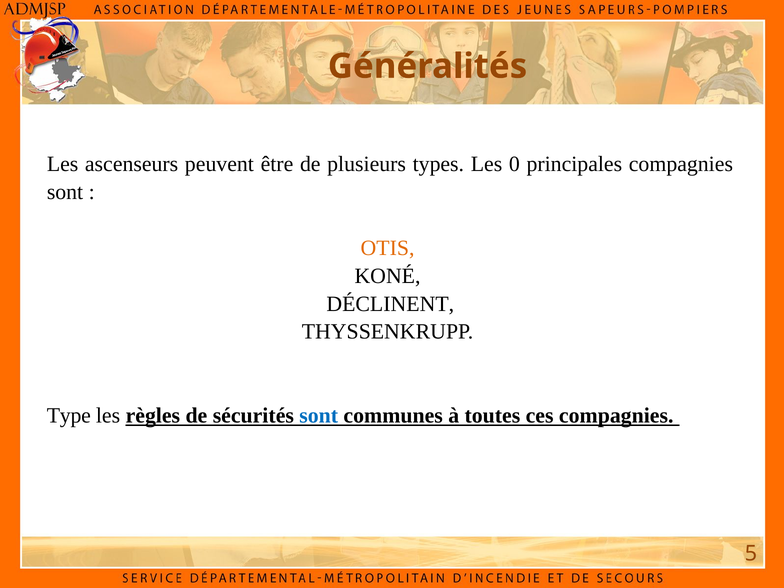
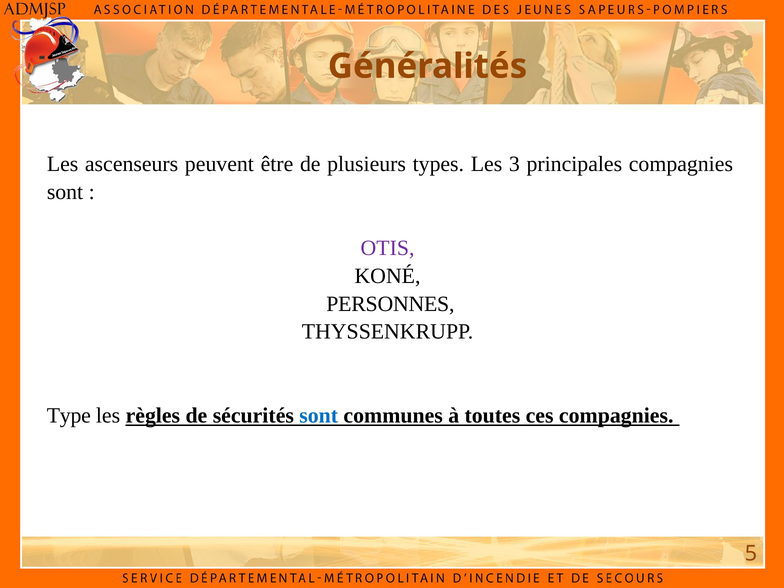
0: 0 -> 3 (514, 164)
OTIS colour: orange -> purple (388, 248)
DÉCLINENT: DÉCLINENT -> PERSONNES (390, 304)
